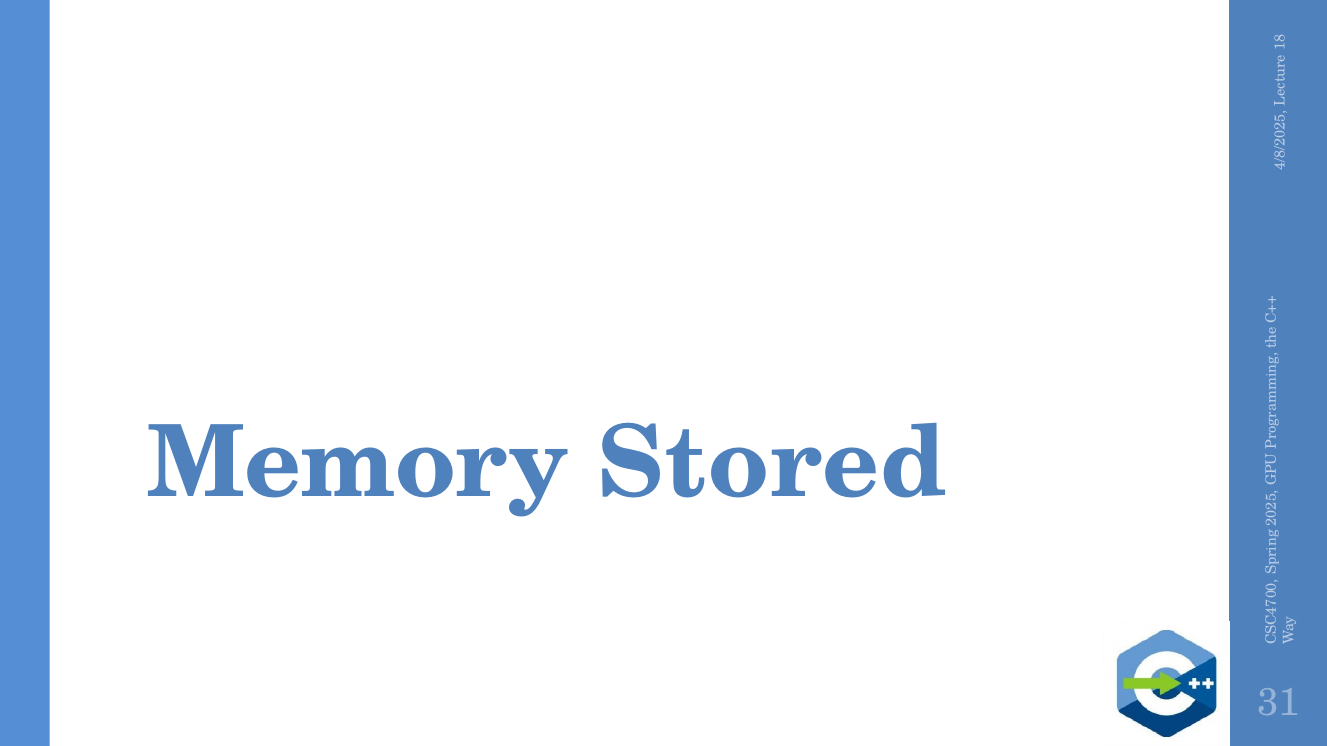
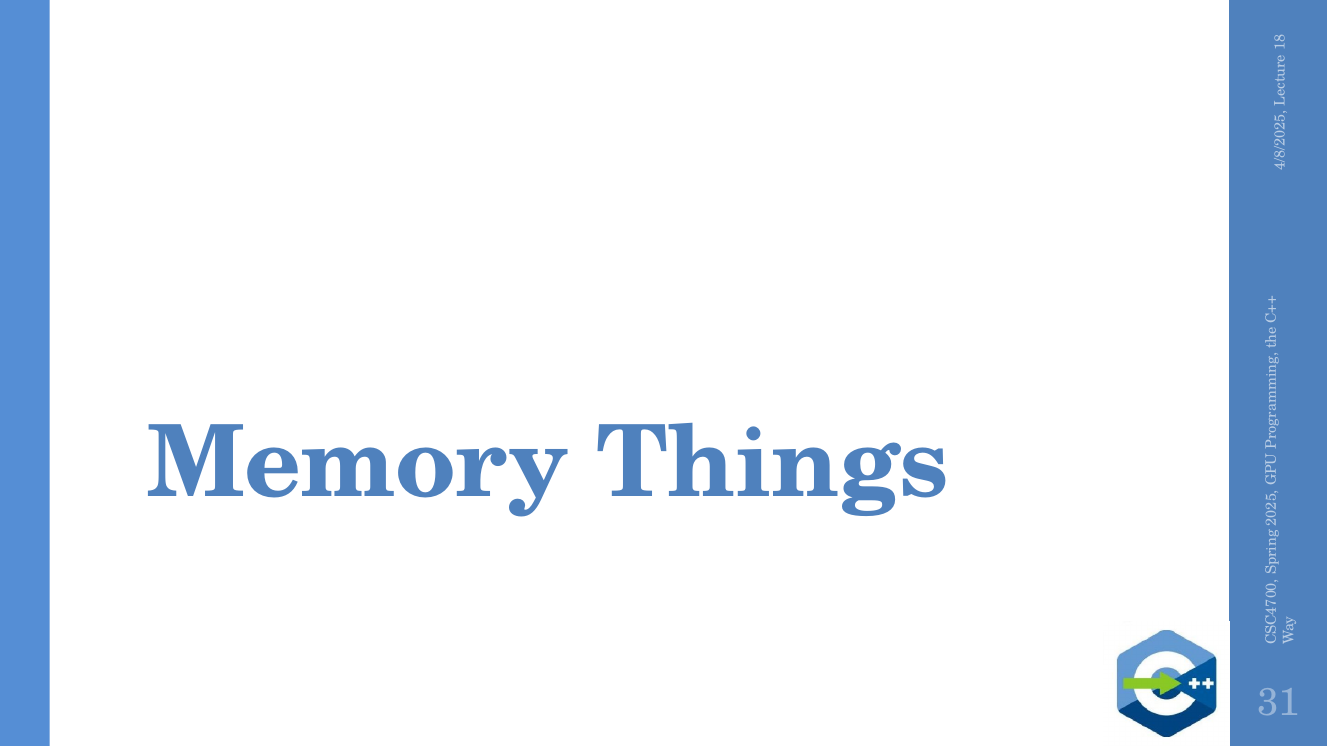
Stored: Stored -> Things (773, 464)
